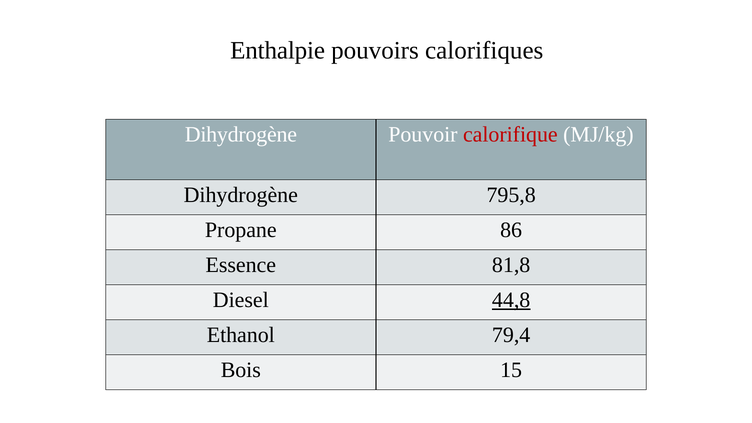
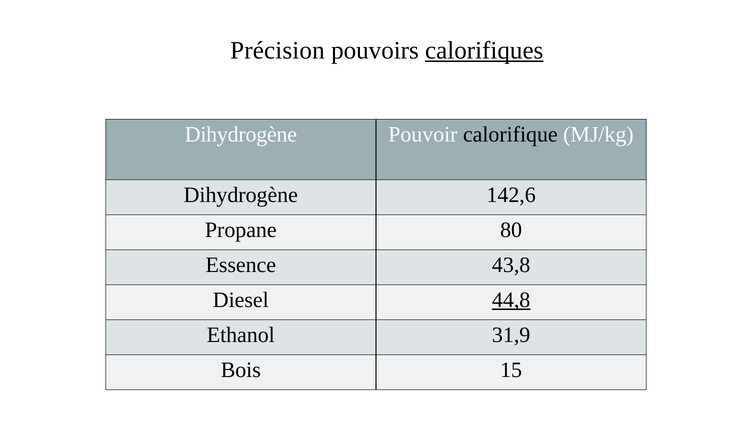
Enthalpie: Enthalpie -> Précision (277, 51)
calorifiques underline: none -> present (484, 51)
calorifique colour: red -> black (510, 134)
795,8: 795,8 -> 142,6 (511, 195)
86: 86 -> 80 (511, 230)
81,8: 81,8 -> 43,8 (511, 265)
79,4: 79,4 -> 31,9 (511, 335)
